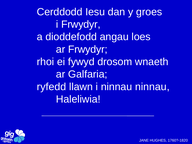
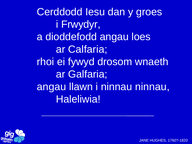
ar Frwydyr: Frwydyr -> Calfaria (88, 49)
ryfedd: ryfedd -> angau (51, 87)
